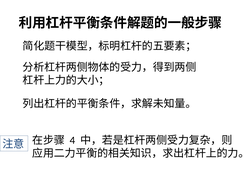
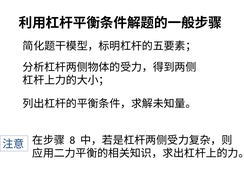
4: 4 -> 8 (72, 140)
